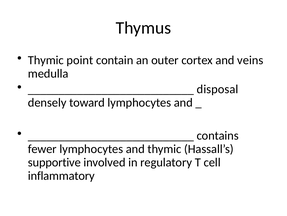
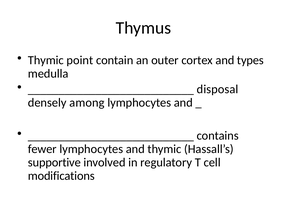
veins: veins -> types (250, 60)
toward: toward -> among (87, 102)
inflammatory: inflammatory -> modifications (61, 175)
